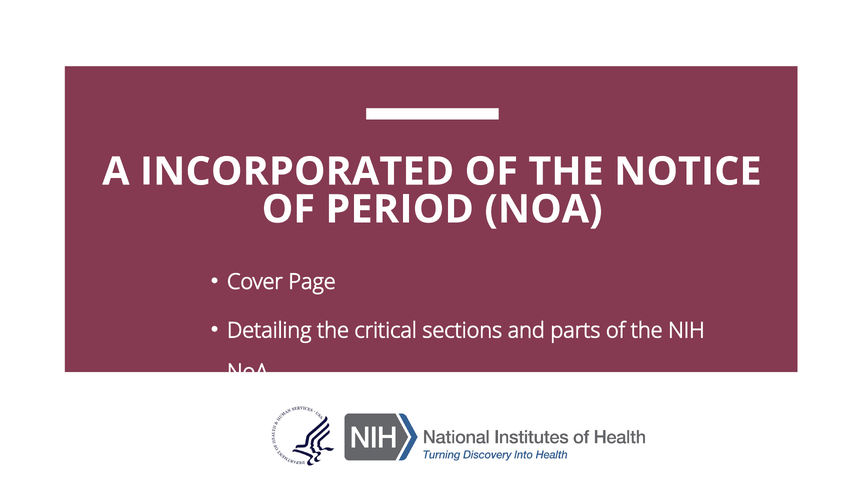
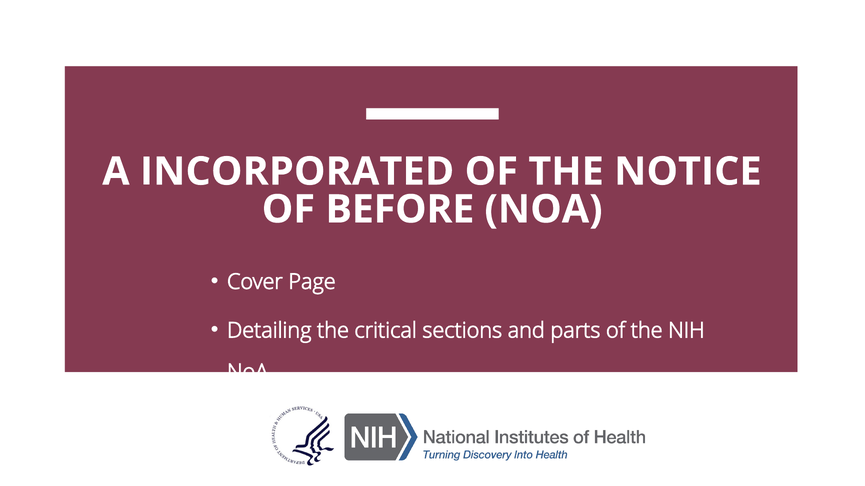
PERIOD: PERIOD -> BEFORE (400, 210)
